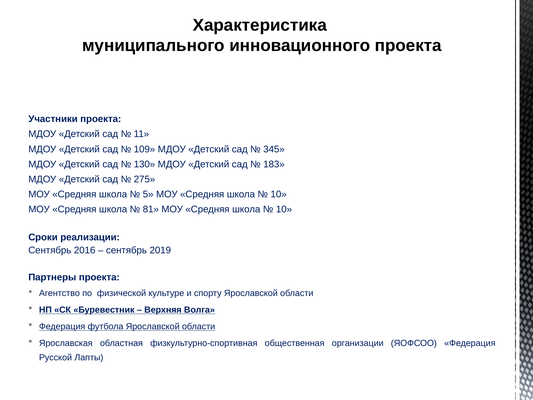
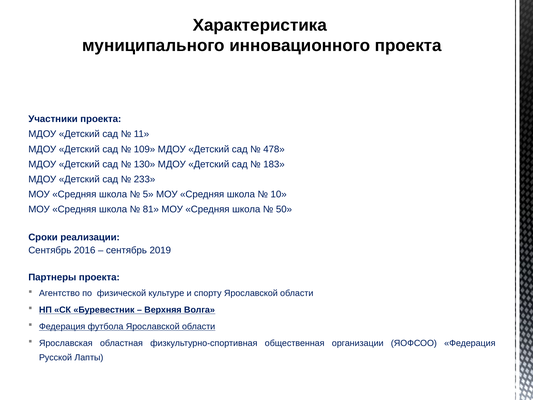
345: 345 -> 478 (274, 149)
275: 275 -> 233 (145, 179)
10: 10 -> 50 (284, 209)
